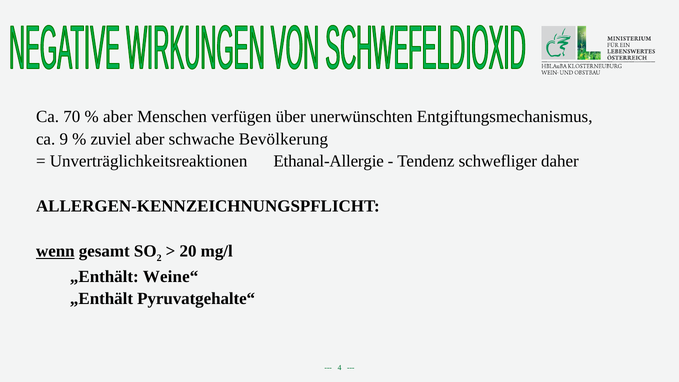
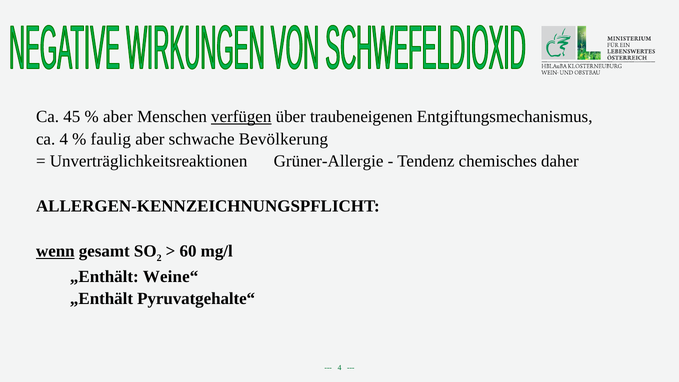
70: 70 -> 45 (72, 117)
verfügen underline: none -> present (241, 117)
unerwünschten: unerwünschten -> traubeneigenen (361, 117)
ca 9: 9 -> 4 (64, 139)
zuviel: zuviel -> faulig (111, 139)
Ethanal-Allergie: Ethanal-Allergie -> Grüner-Allergie (329, 161)
schwefliger: schwefliger -> chemisches (498, 161)
20: 20 -> 60 (188, 251)
